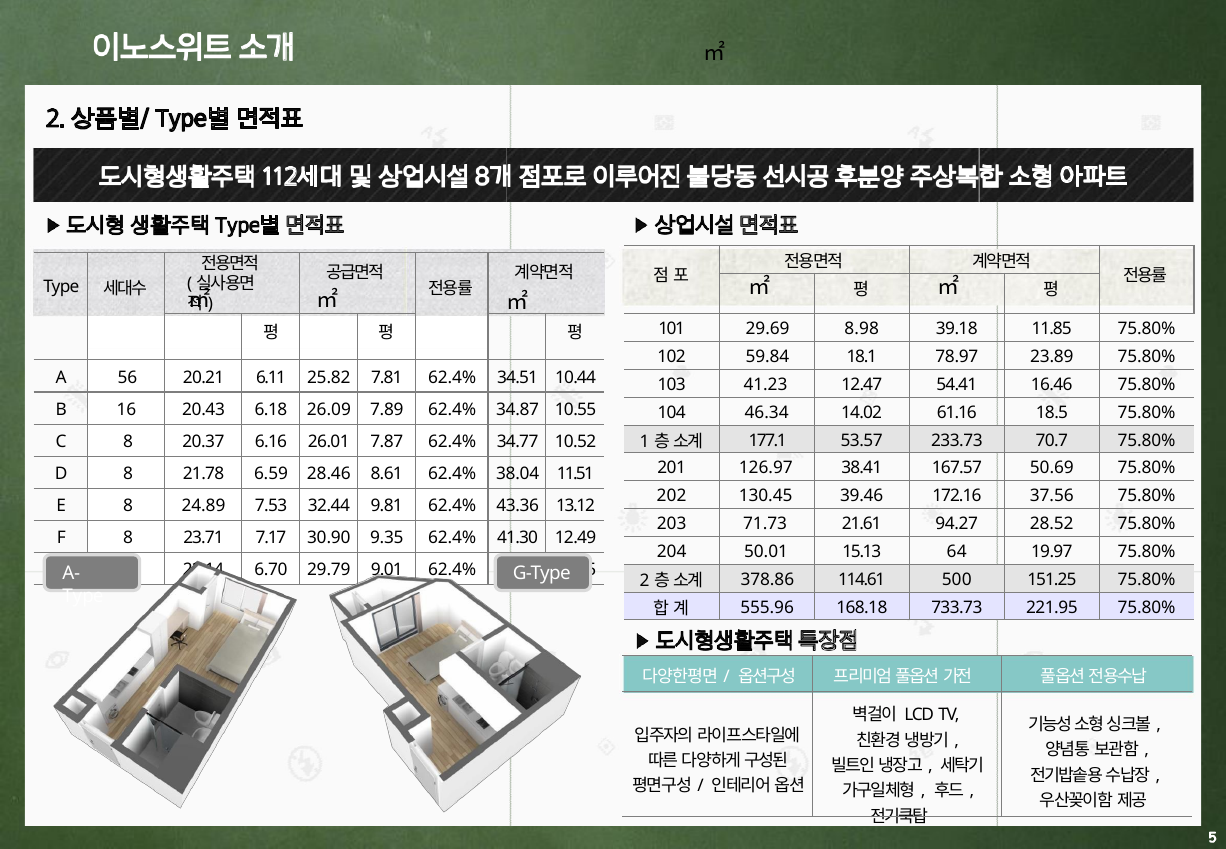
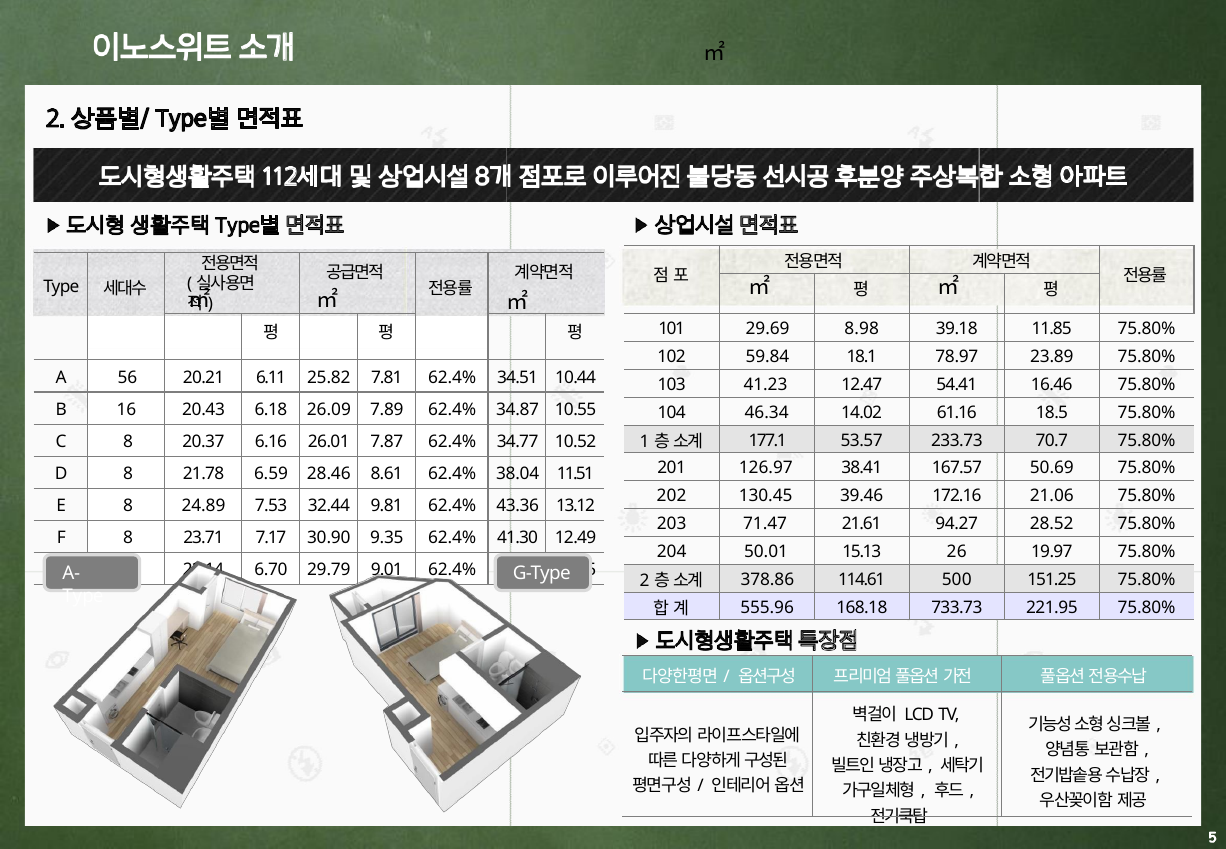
37.56: 37.56 -> 21.06 (1052, 496)
71.73: 71.73 -> 71.47 (765, 524)
64: 64 -> 26 (957, 551)
